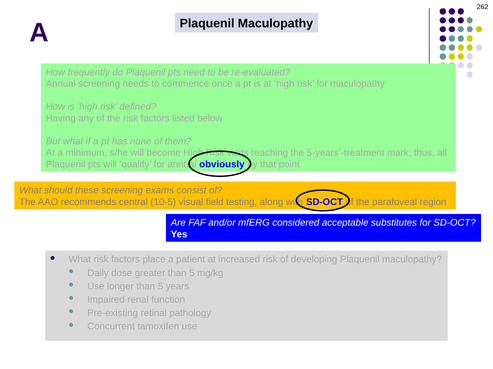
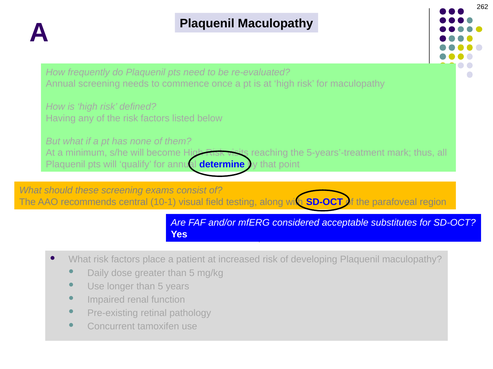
obviously: obviously -> determine (222, 165)
10-5: 10-5 -> 10-1 (163, 202)
